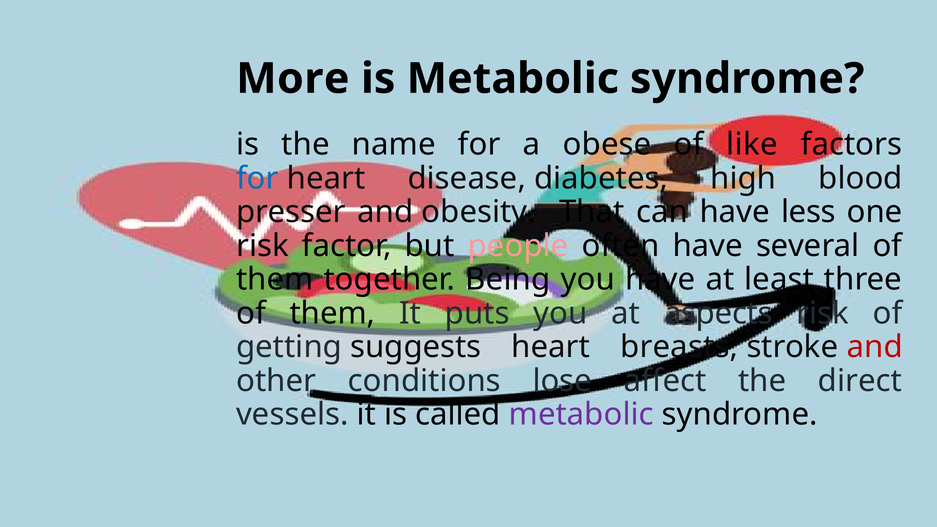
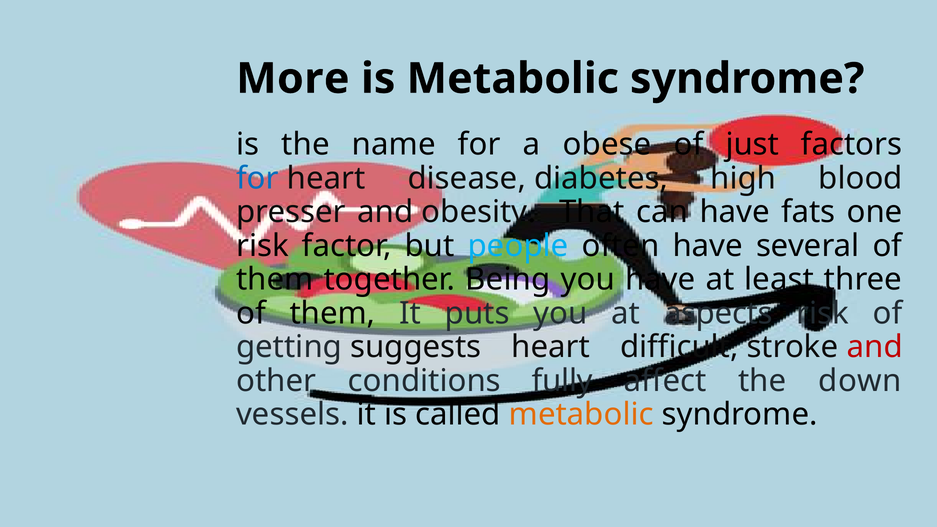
like: like -> just (752, 145)
less: less -> fats (808, 212)
people colour: pink -> light blue (518, 246)
breasts: breasts -> difficult (679, 347)
lose: lose -> fully (562, 381)
direct: direct -> down (860, 381)
metabolic colour: purple -> orange (581, 415)
